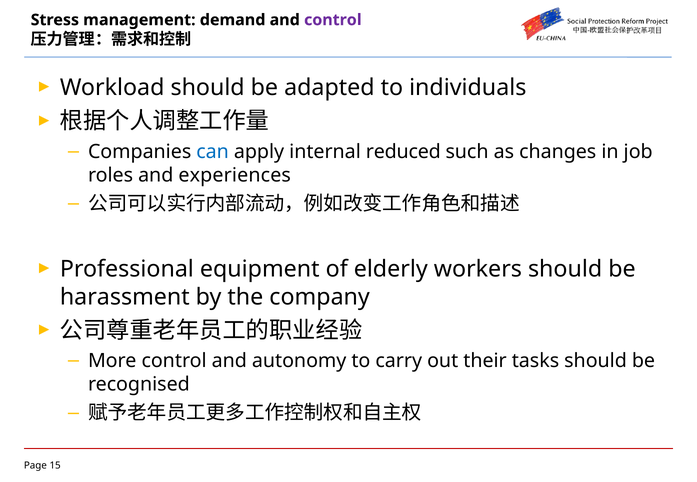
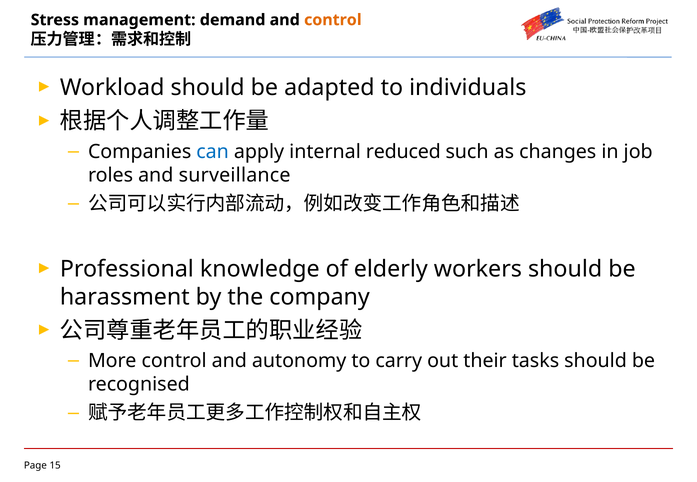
control colour: purple -> orange (333, 20)
experiences: experiences -> surveillance (235, 175)
equipment: equipment -> knowledge (260, 269)
